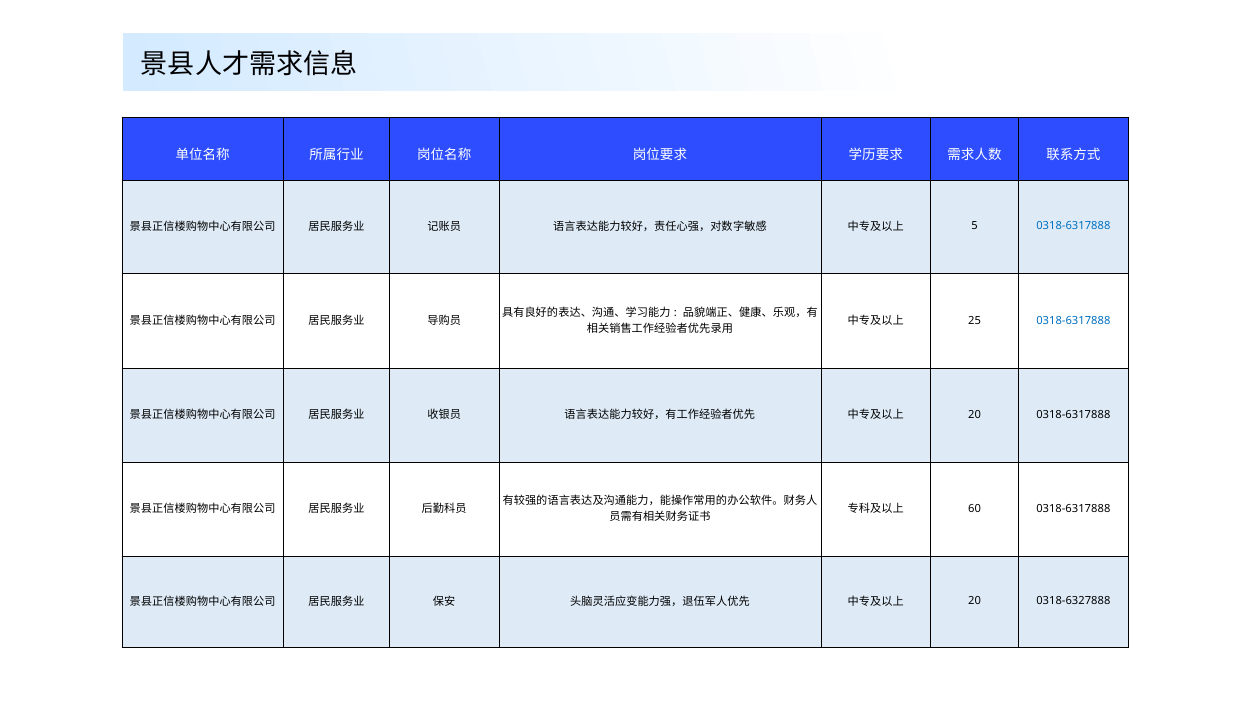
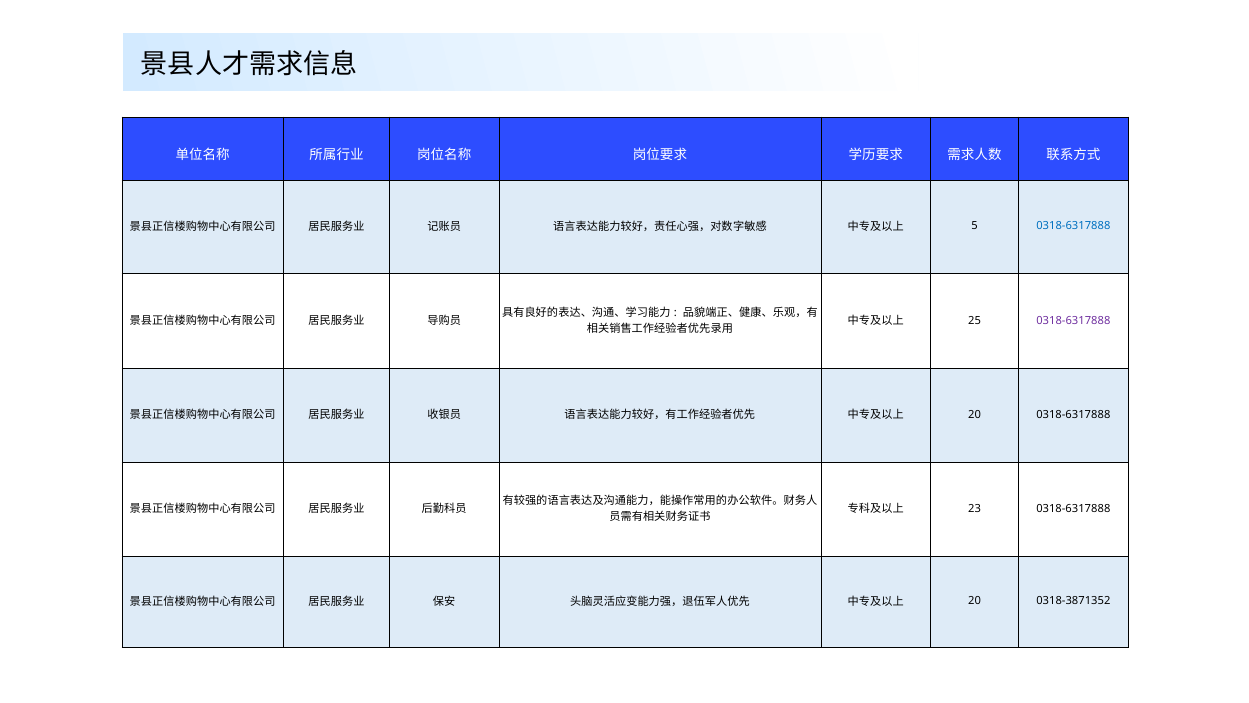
0318-6317888 colour: blue -> purple (1073, 320)
60: 60 -> 23 (975, 508)
0318-6327888: 0318-6327888 -> 0318-3871352 (1073, 601)
